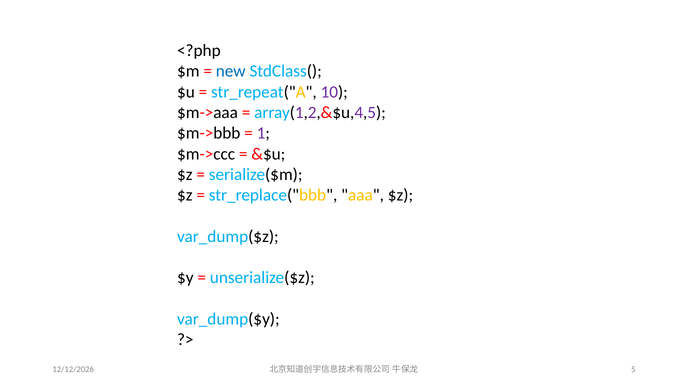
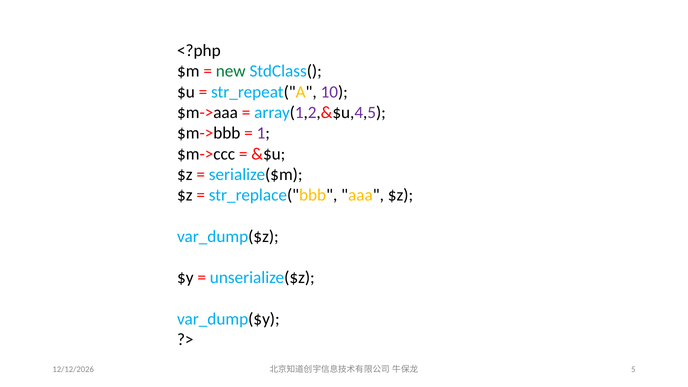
new colour: blue -> green (231, 71)
